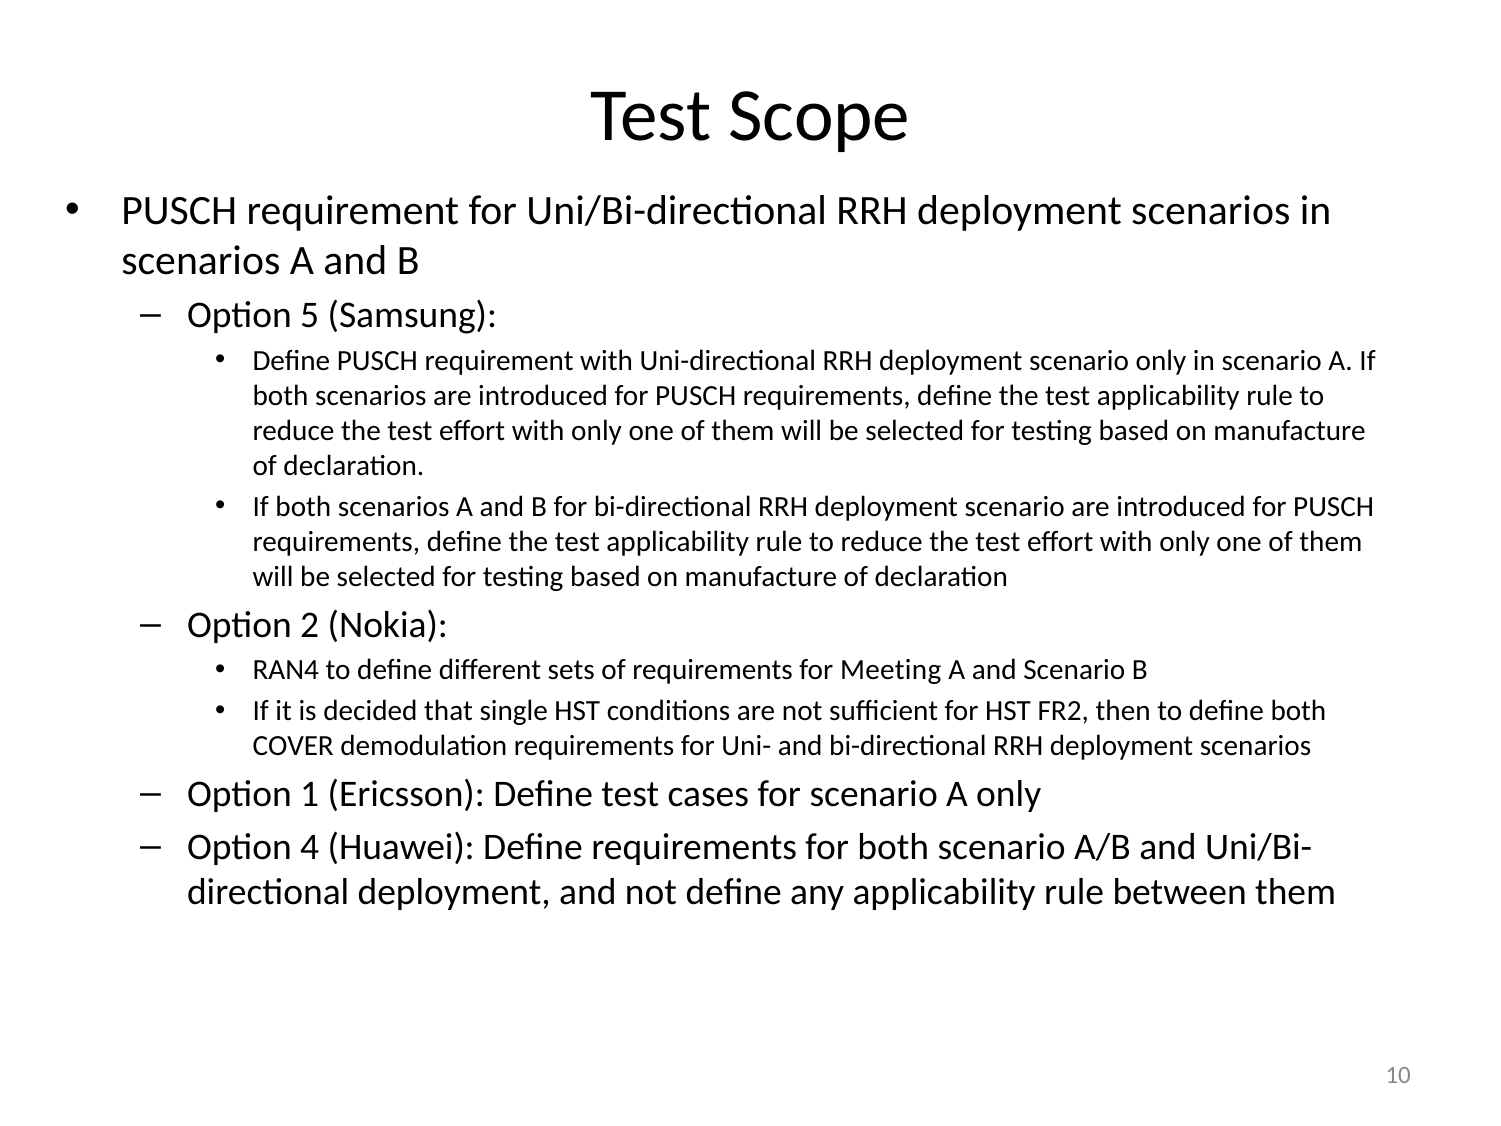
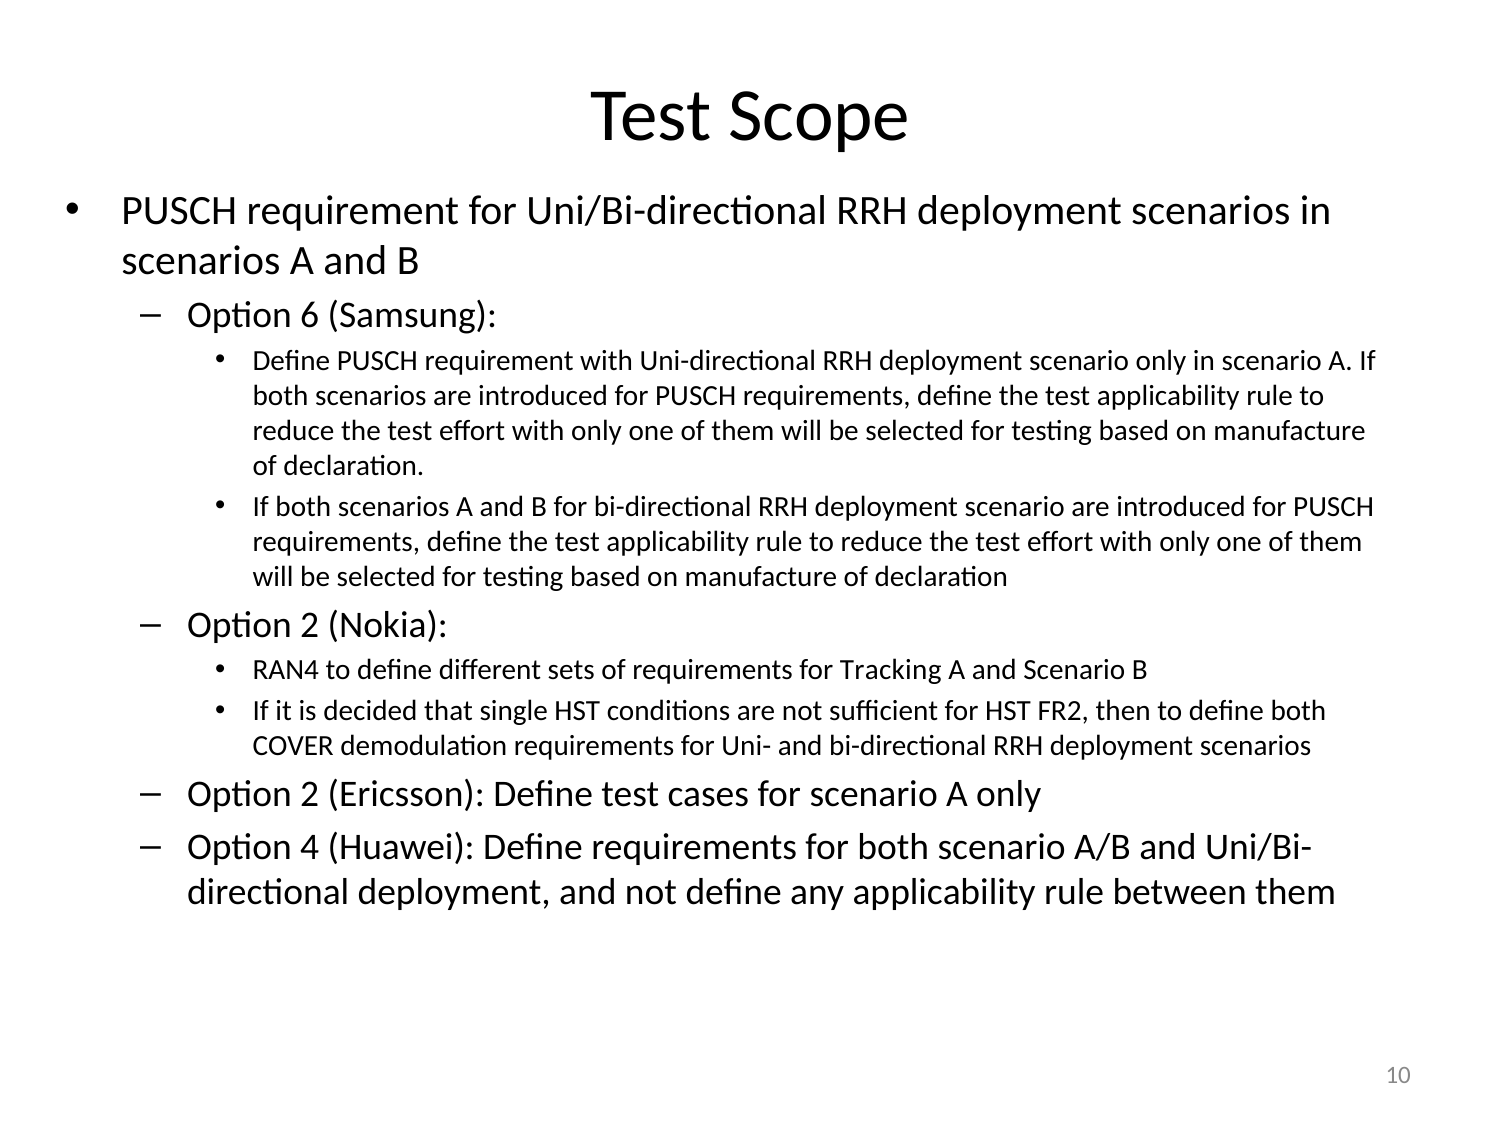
5: 5 -> 6 (310, 315)
Meeting: Meeting -> Tracking (891, 670)
1: 1 -> 2 (310, 794)
